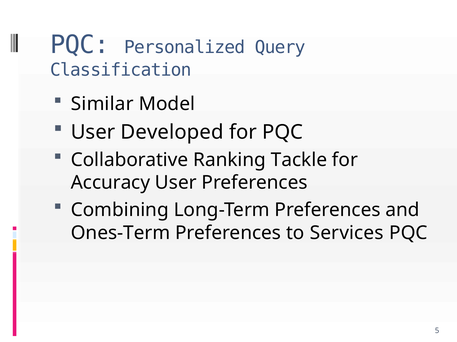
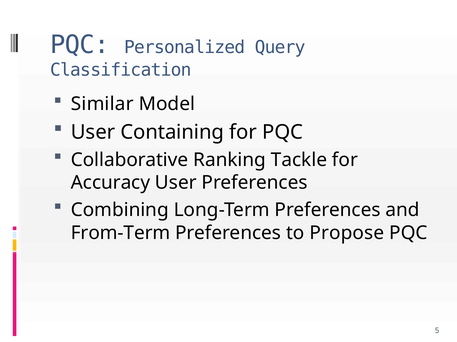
Developed: Developed -> Containing (172, 132)
Ones-Term: Ones-Term -> From-Term (121, 233)
Services: Services -> Propose (347, 233)
